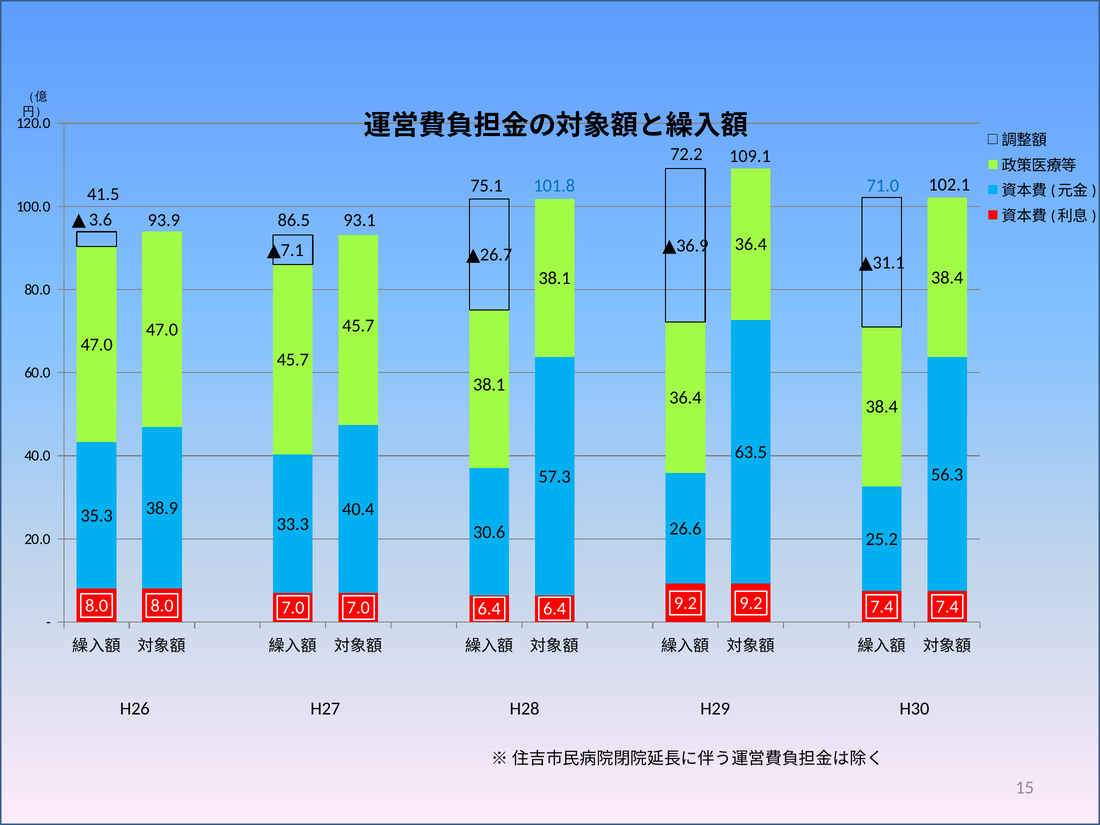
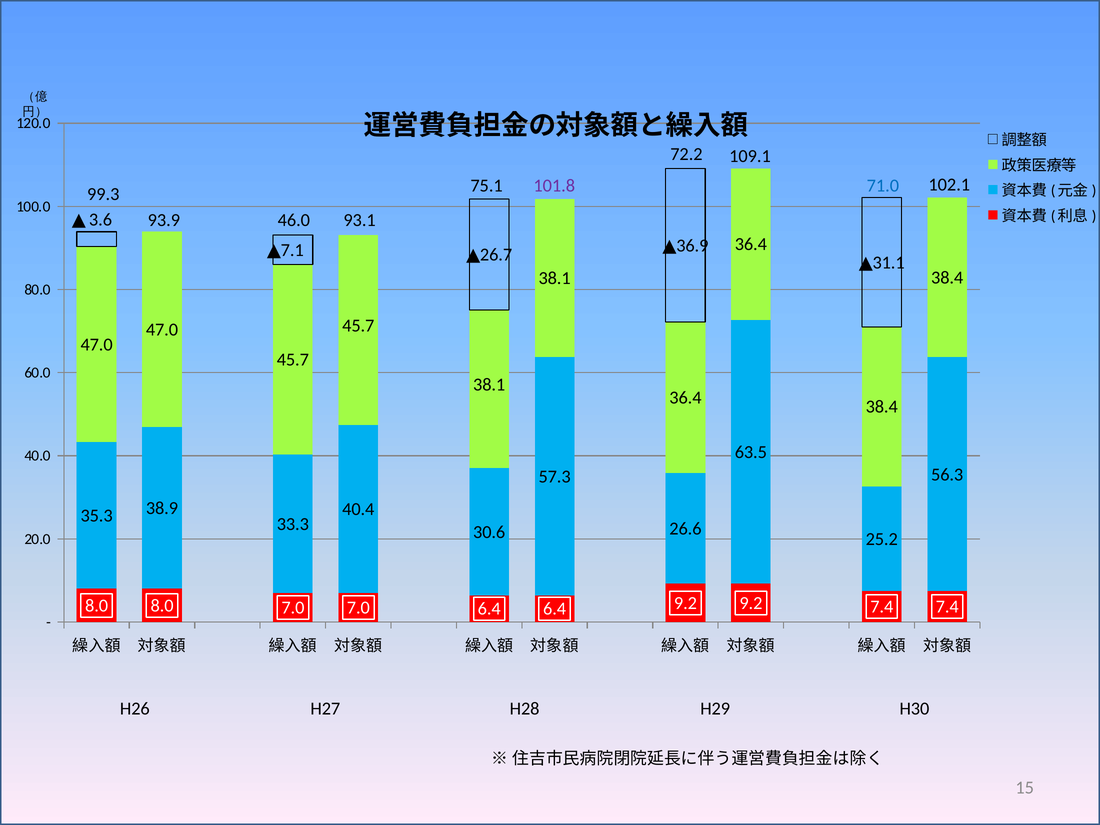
101.8 colour: blue -> purple (554, 186)
41.5: 41.5 -> 99.3 (103, 194)
86.5: 86.5 -> 46.0 (294, 220)
